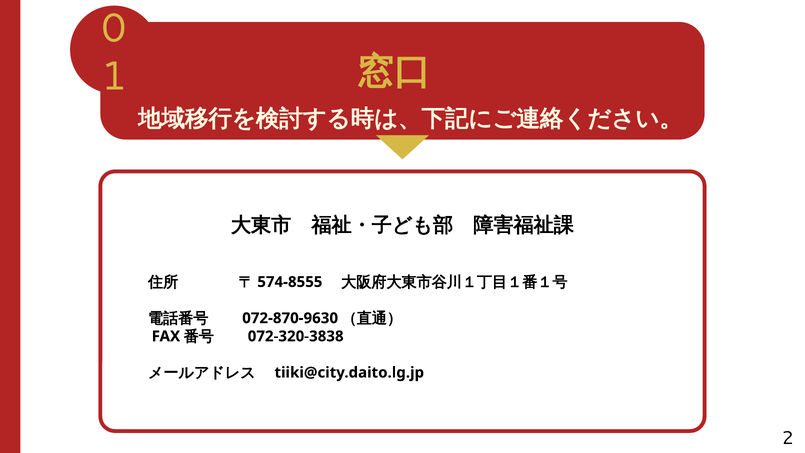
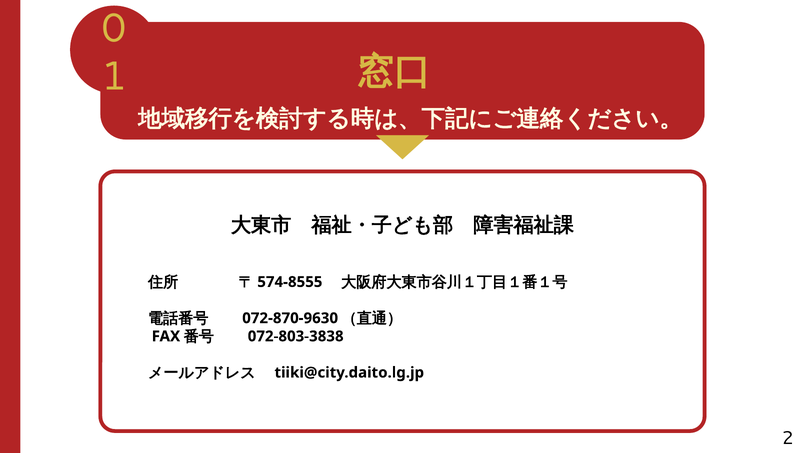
072-320-3838: 072-320-3838 -> 072-803-3838 (296, 336)
